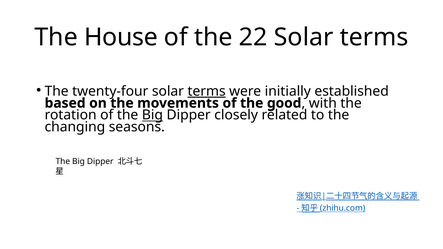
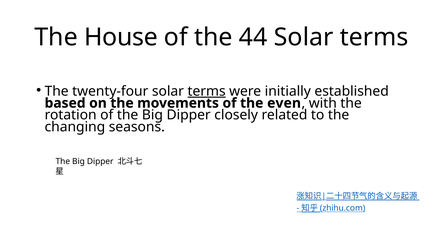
22: 22 -> 44 (253, 37)
good: good -> even (284, 103)
Big underline: present -> none (152, 115)
